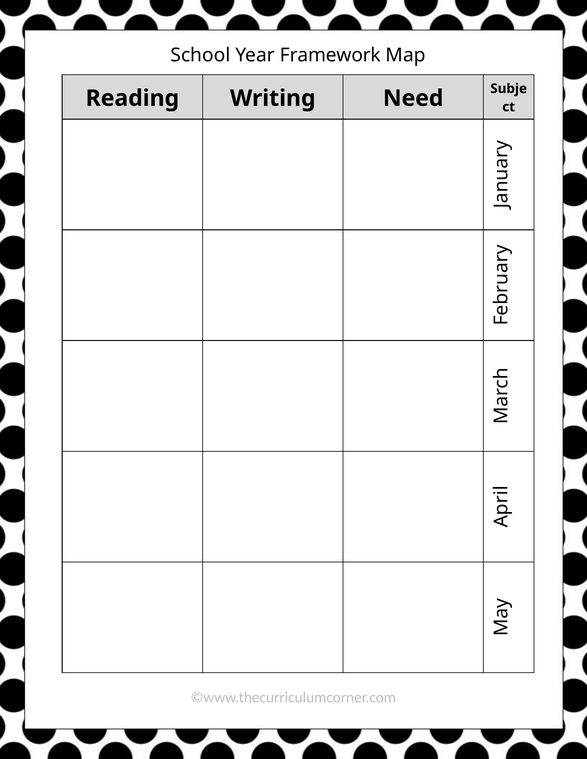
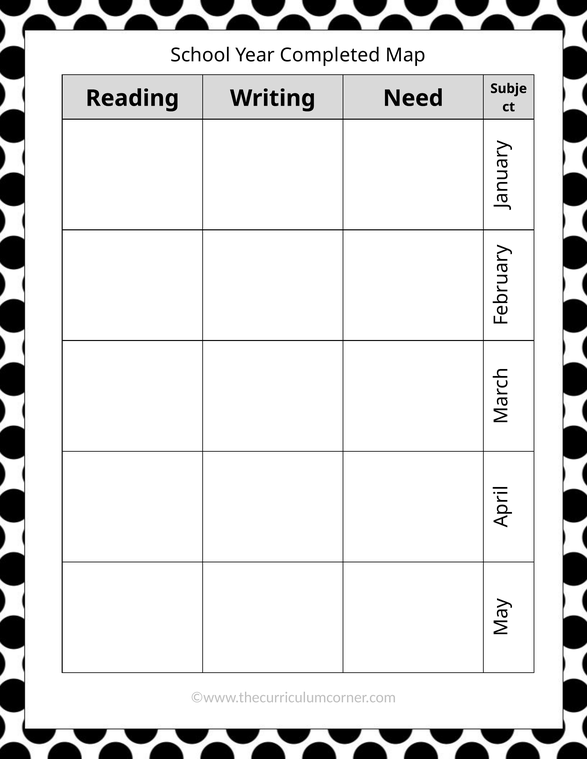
Framework: Framework -> Completed (330, 55)
